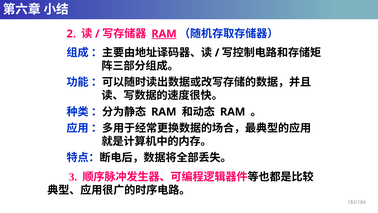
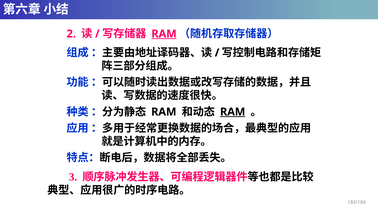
RAM underline: none -> present (233, 112)
